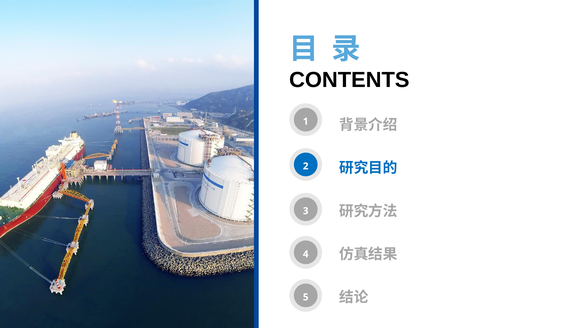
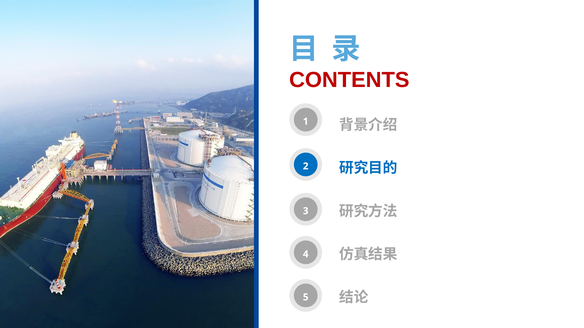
CONTENTS colour: black -> red (349, 80)
